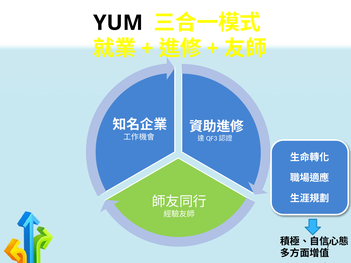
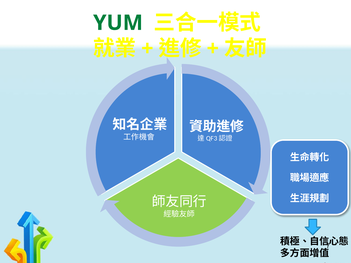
YUM colour: black -> green (118, 23)
